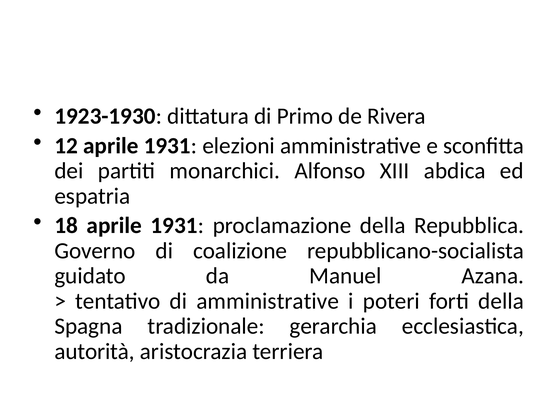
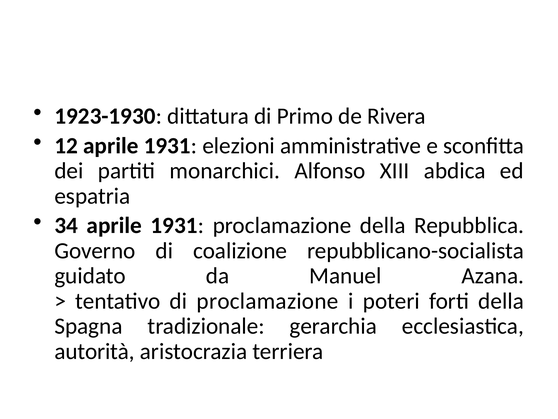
18: 18 -> 34 (66, 225)
di amministrative: amministrative -> proclamazione (268, 301)
